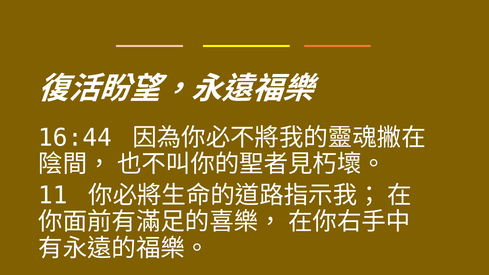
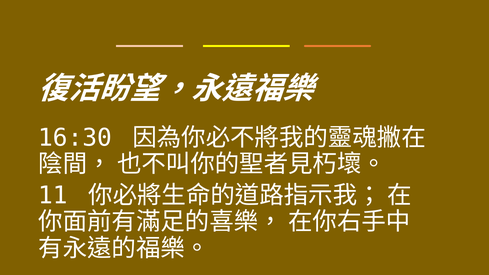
16:44: 16:44 -> 16:30 (75, 138)
